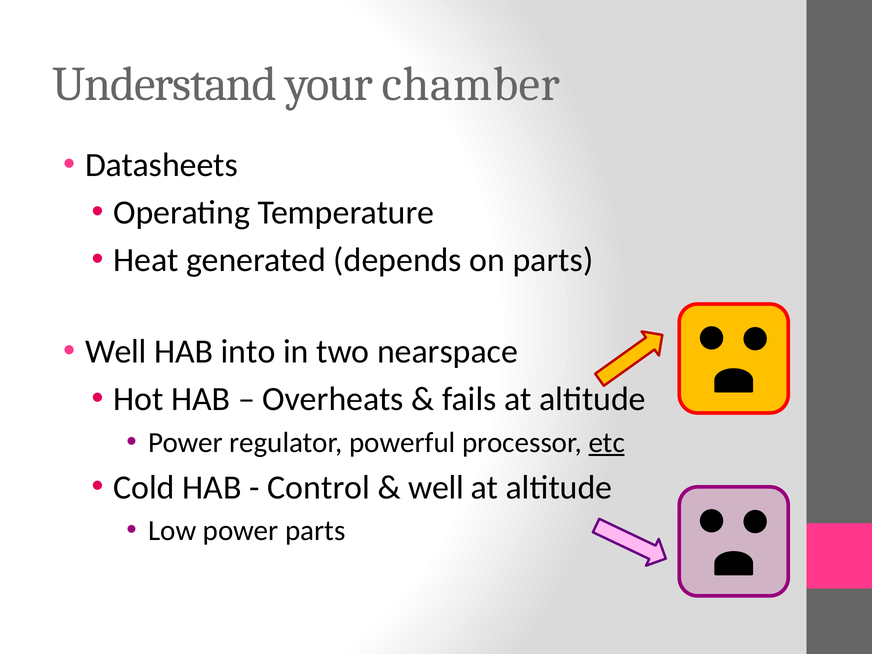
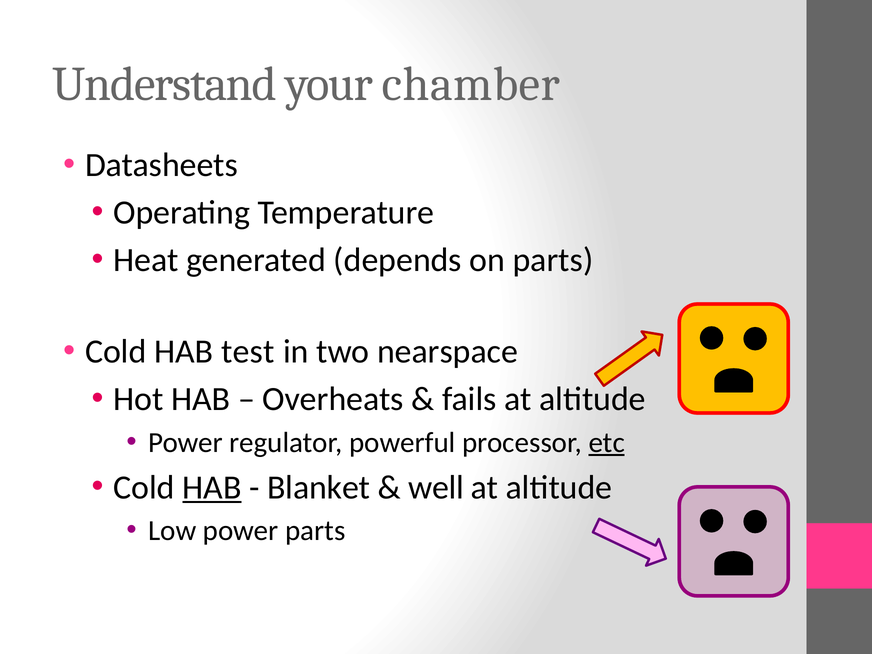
Well: Well -> Cold (116, 352)
into: into -> test (248, 352)
HAB underline: none -> present (212, 487)
Control: Control -> Blanket (319, 487)
